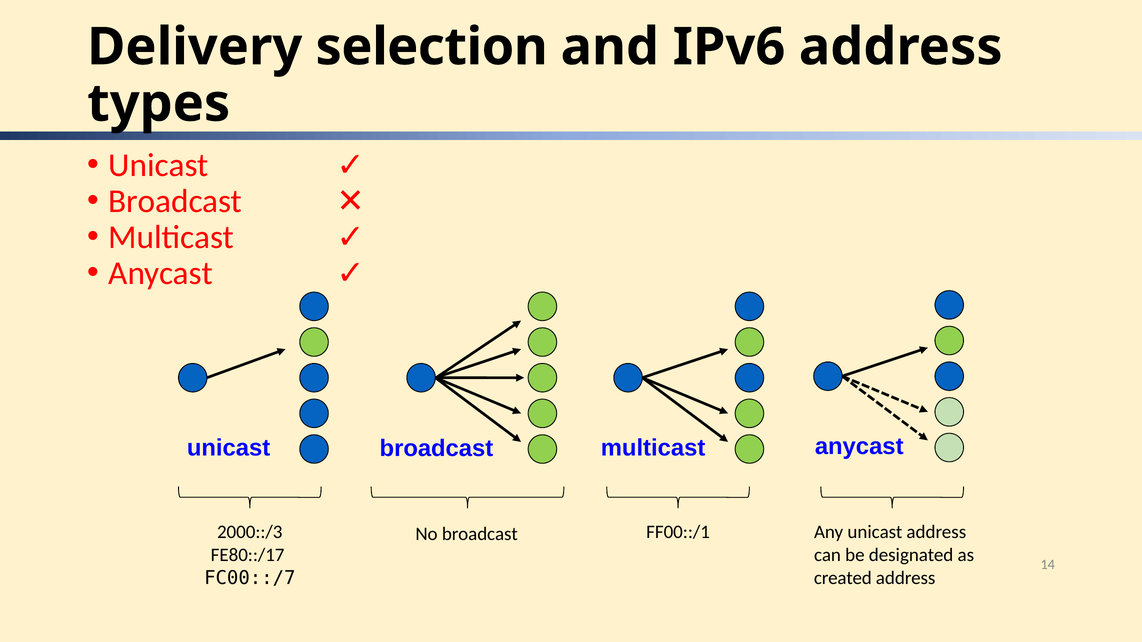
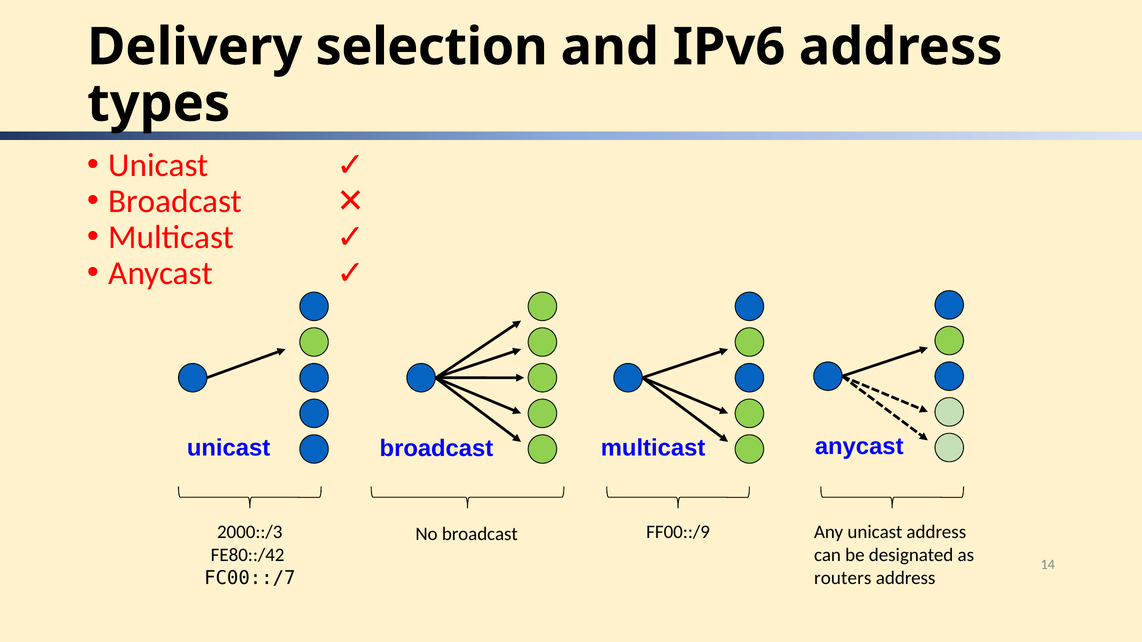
FF00::/1: FF00::/1 -> FF00::/9 (678, 532)
FE80::/17: FE80::/17 -> FE80::/42 (248, 555)
created: created -> routers (843, 578)
